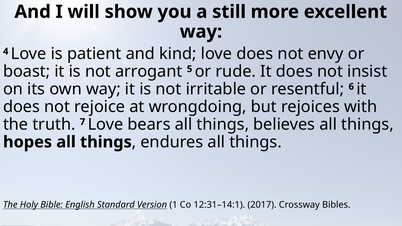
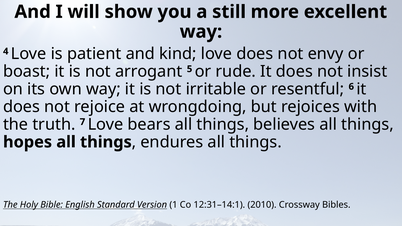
2017: 2017 -> 2010 (262, 205)
